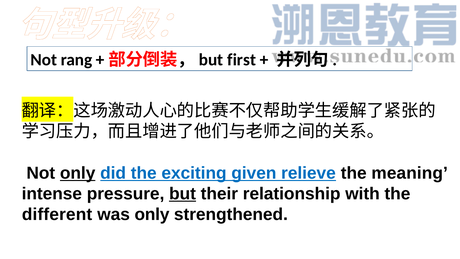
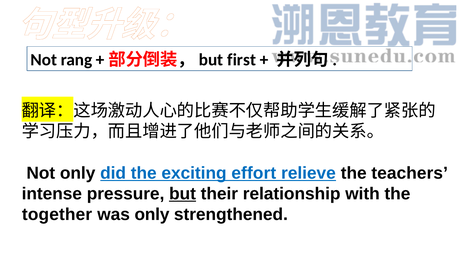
only underline: present -> none (78, 173)
given: given -> effort (254, 173)
meaning: meaning -> teachers (410, 173)
different: different -> together (57, 214)
